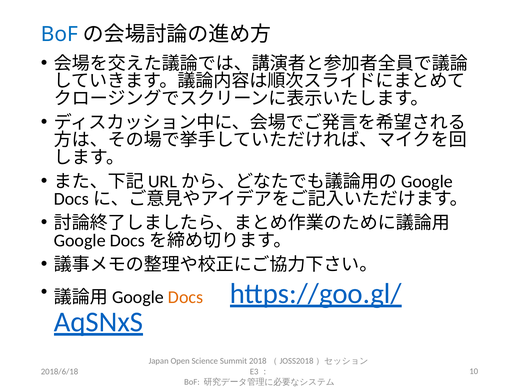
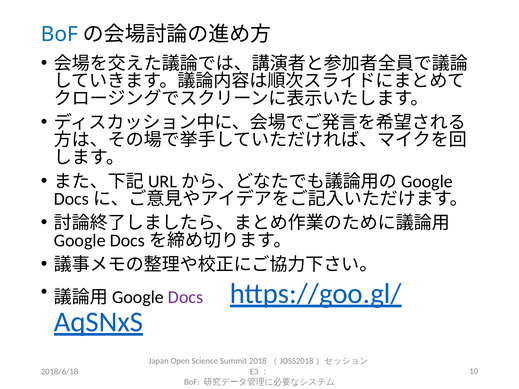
Docs colour: orange -> purple (186, 297)
